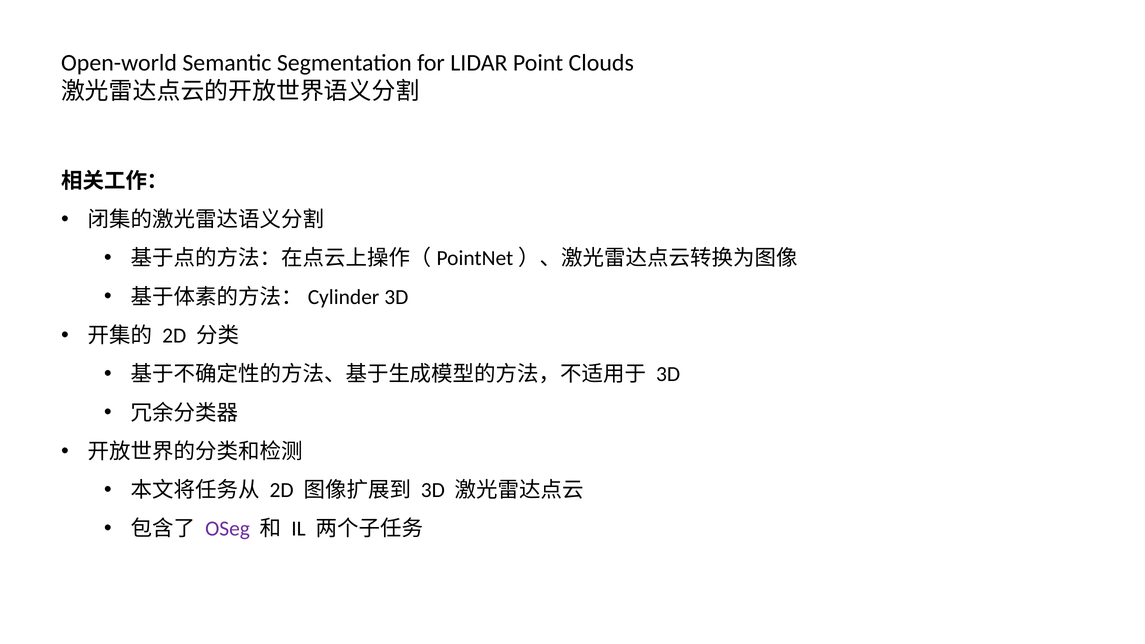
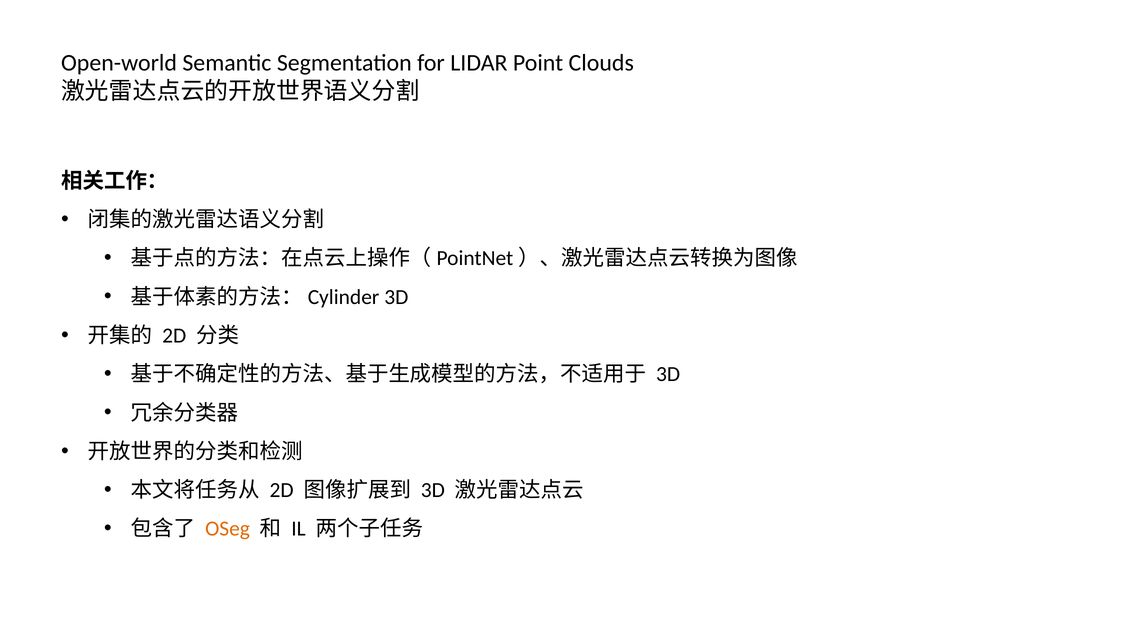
OSeg colour: purple -> orange (228, 529)
